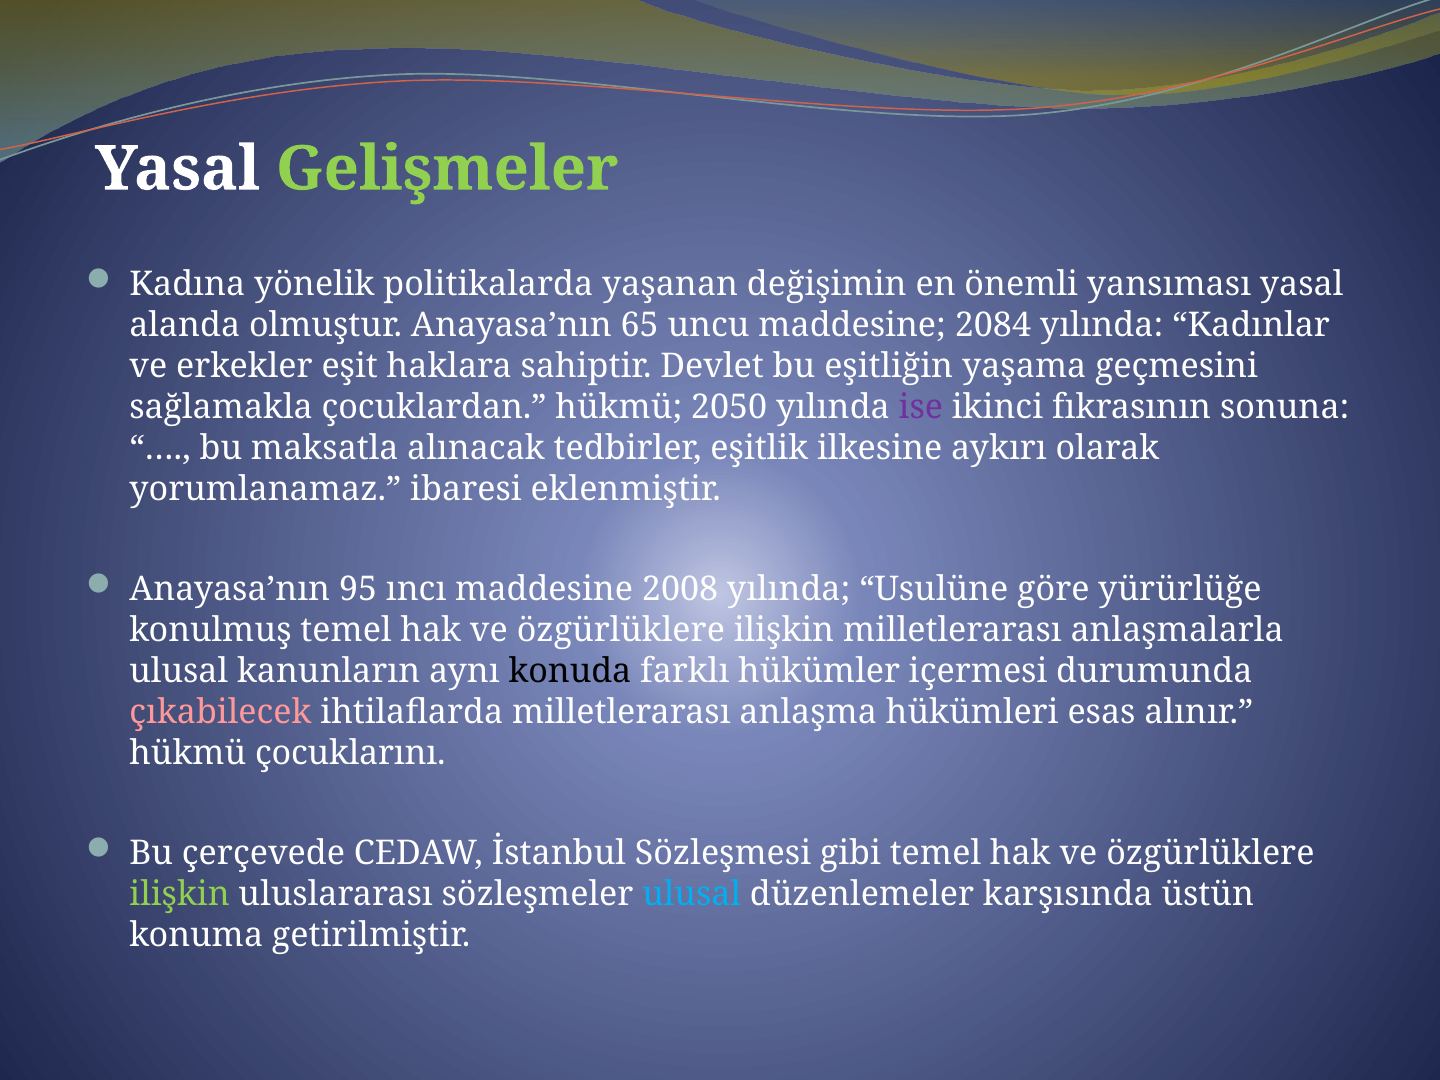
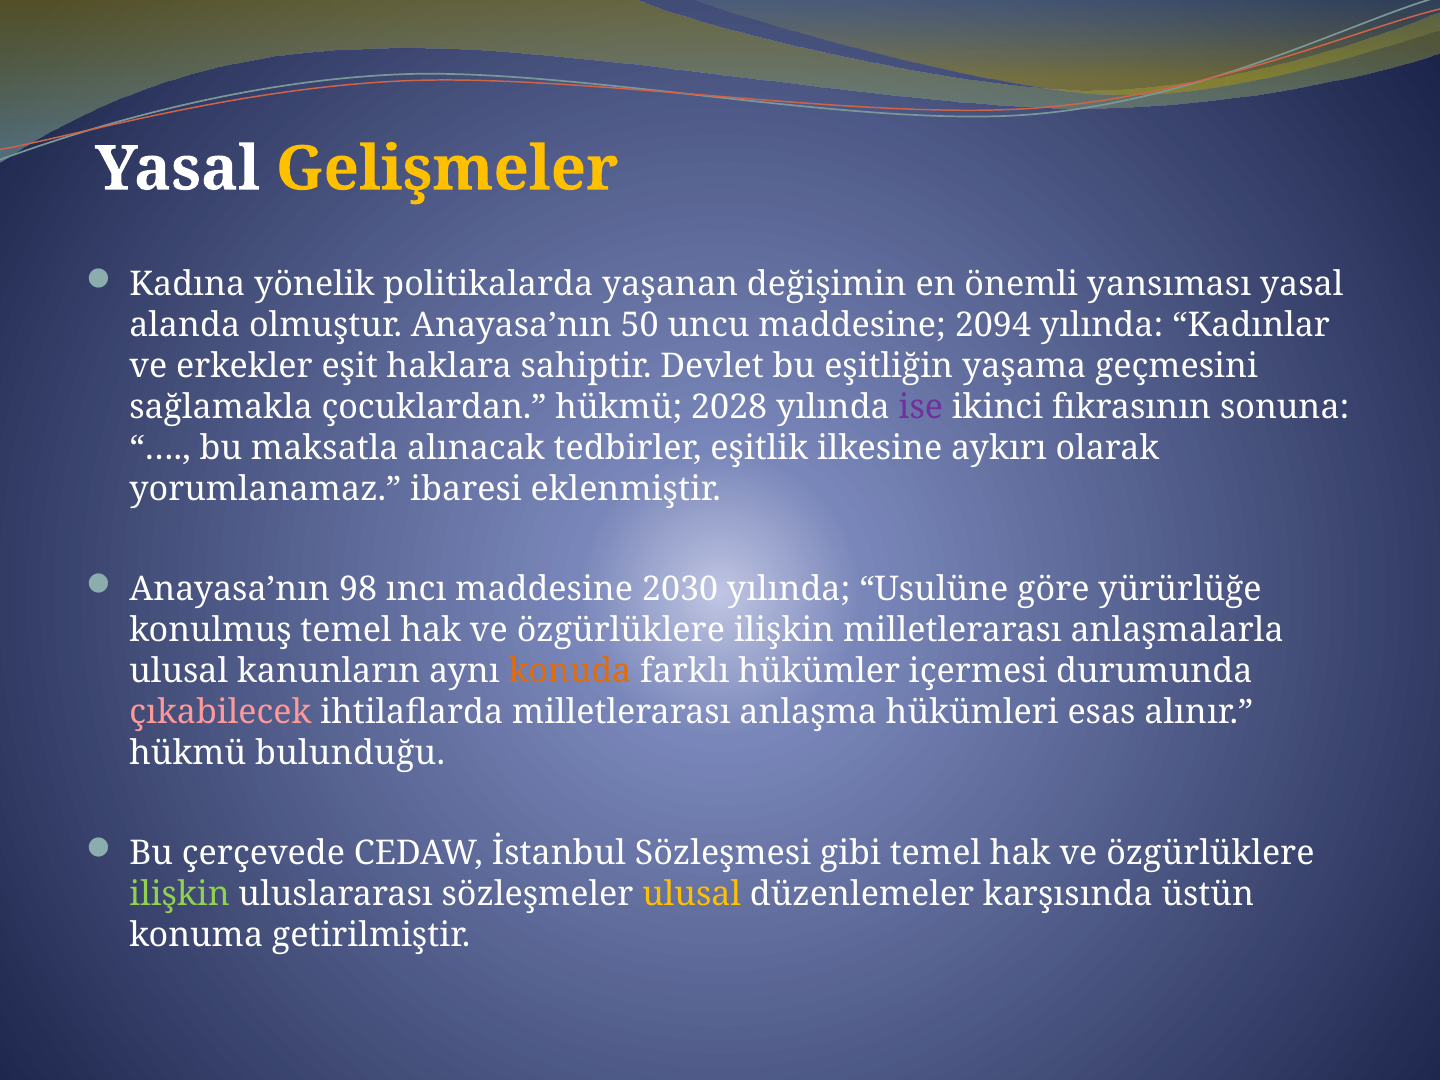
Gelişmeler colour: light green -> yellow (447, 169)
65: 65 -> 50 (640, 326)
2084: 2084 -> 2094 (993, 326)
2050: 2050 -> 2028 (729, 407)
95: 95 -> 98 (358, 590)
2008: 2008 -> 2030 (680, 590)
konuda colour: black -> orange (570, 671)
çocuklarını: çocuklarını -> bulunduğu (350, 753)
ulusal colour: light blue -> yellow (692, 895)
